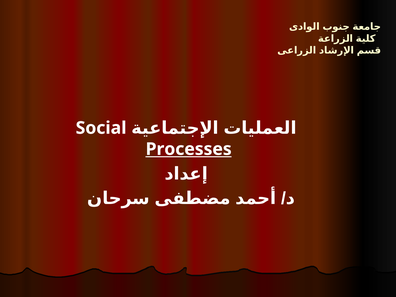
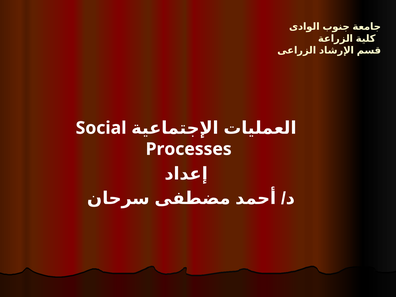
Processes underline: present -> none (189, 149)
